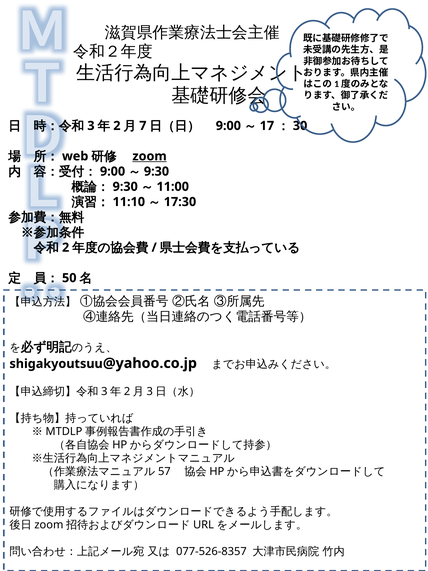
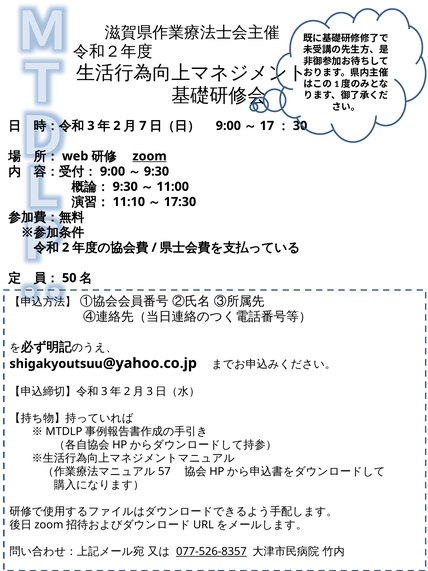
077-526-8357 underline: none -> present (211, 551)
